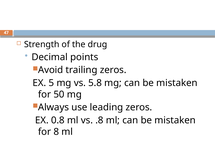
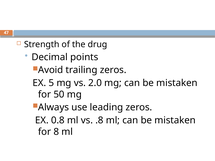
5.8: 5.8 -> 2.0 (95, 83)
